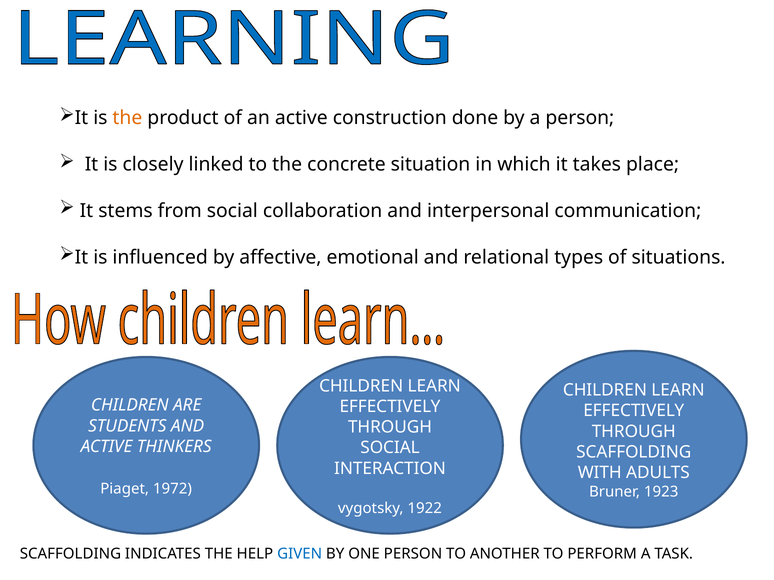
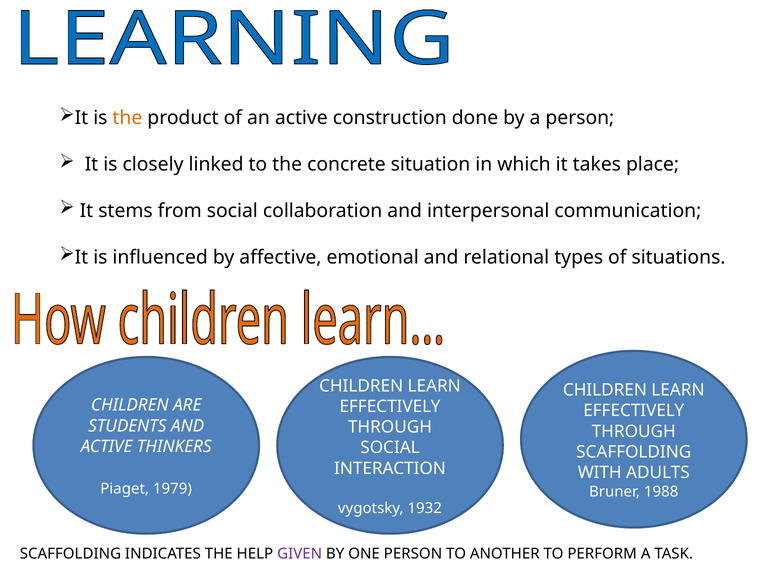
1972: 1972 -> 1979 (172, 489)
1923: 1923 -> 1988 (661, 492)
1922: 1922 -> 1932 (425, 509)
GIVEN colour: blue -> purple (300, 554)
